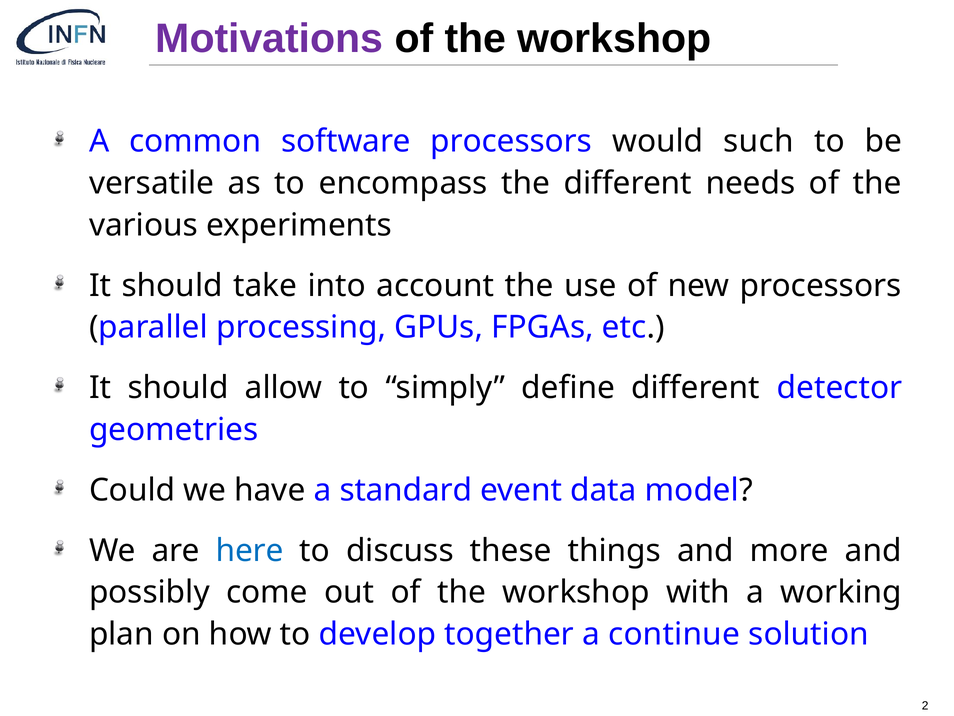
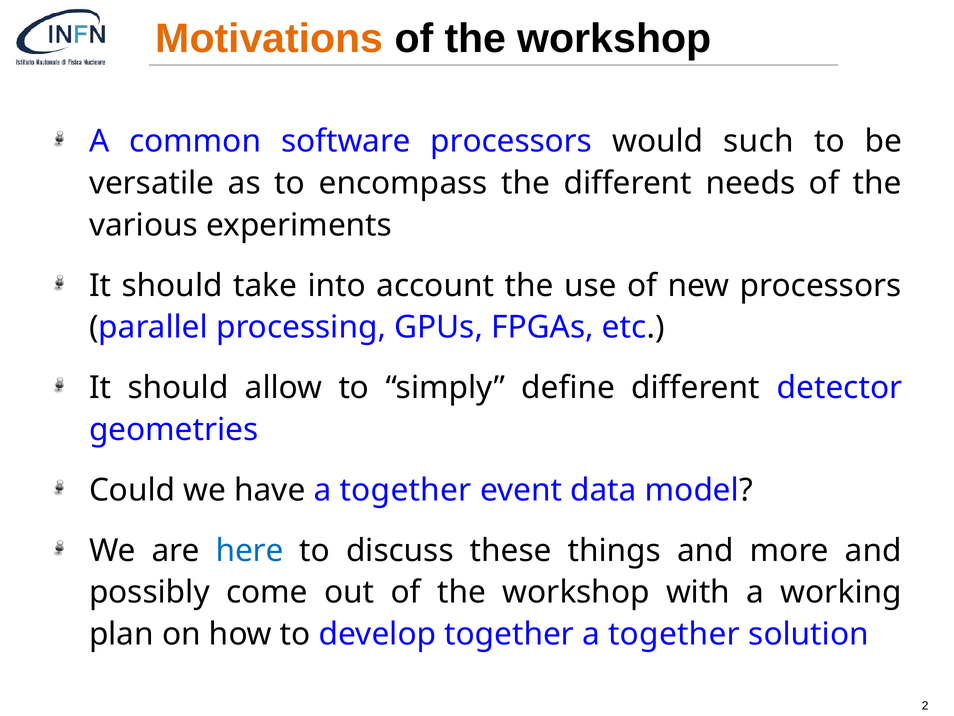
Motivations colour: purple -> orange (269, 39)
have a standard: standard -> together (406, 490)
together a continue: continue -> together (674, 634)
